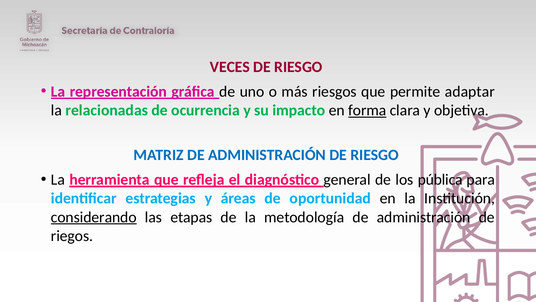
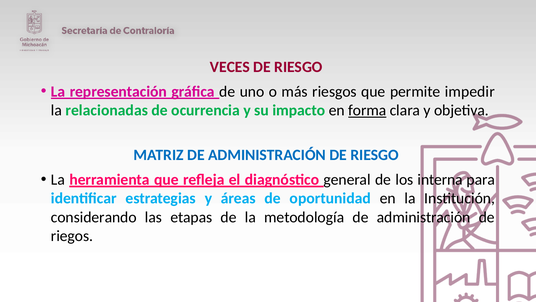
adaptar: adaptar -> impedir (470, 91)
pública: pública -> interna (440, 179)
considerando underline: present -> none (94, 217)
